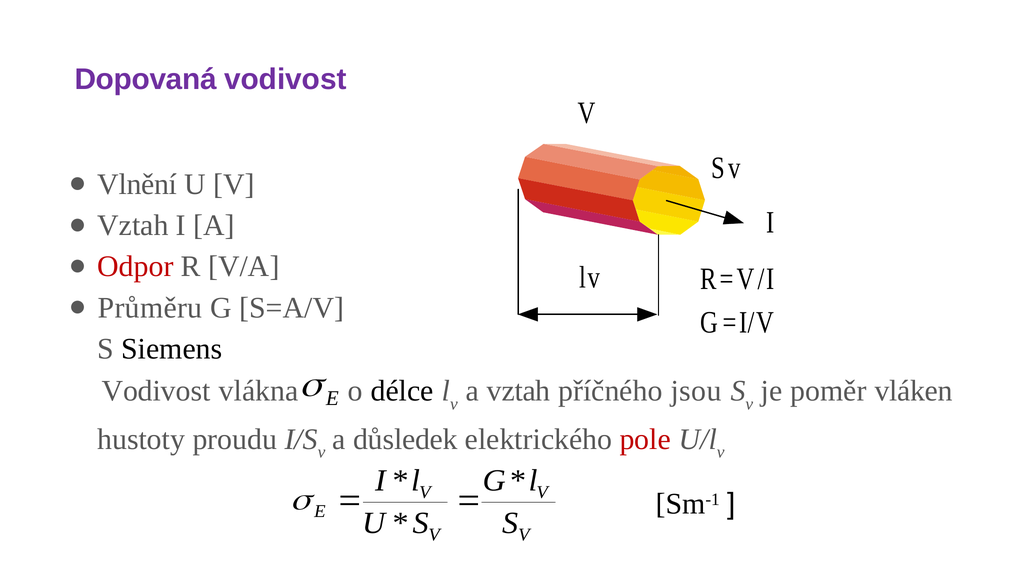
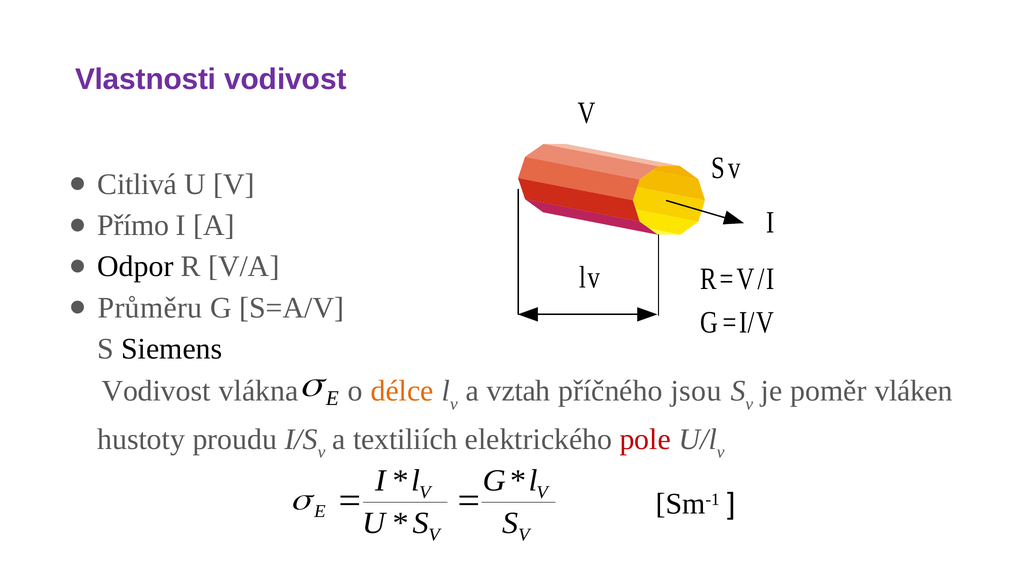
Dopovaná: Dopovaná -> Vlastnosti (146, 80)
Vlnění: Vlnění -> Citlivá (137, 184)
Vztah: Vztah -> Přímo (133, 226)
Odpor colour: red -> black (135, 267)
délce colour: black -> orange (402, 391)
důsledek: důsledek -> textiliích (405, 440)
